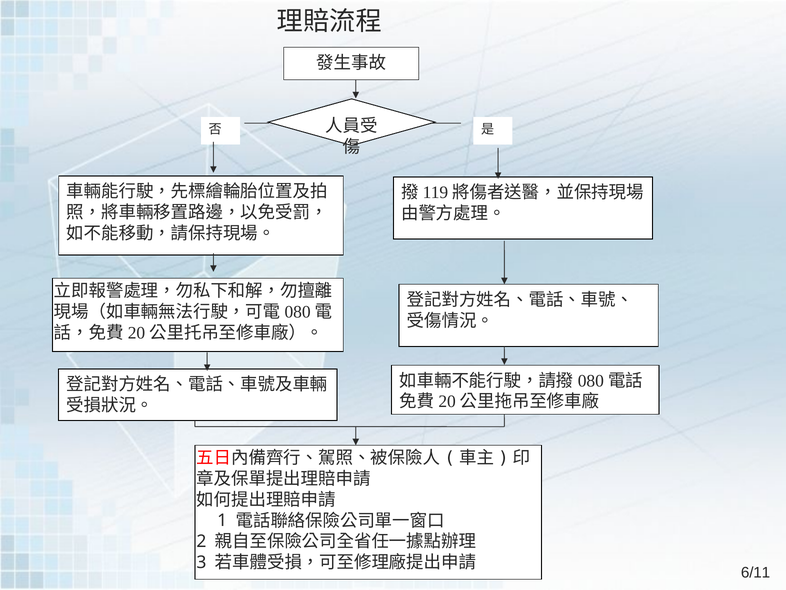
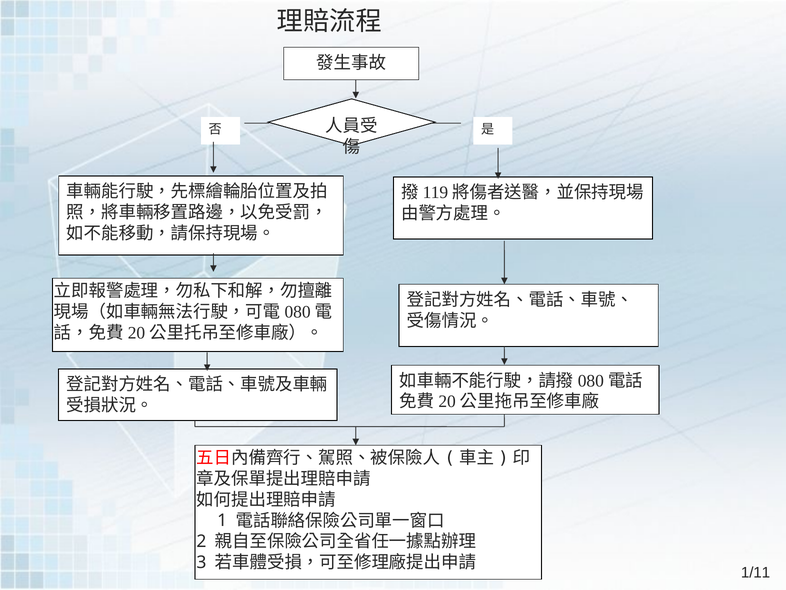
6/11: 6/11 -> 1/11 (756, 572)
